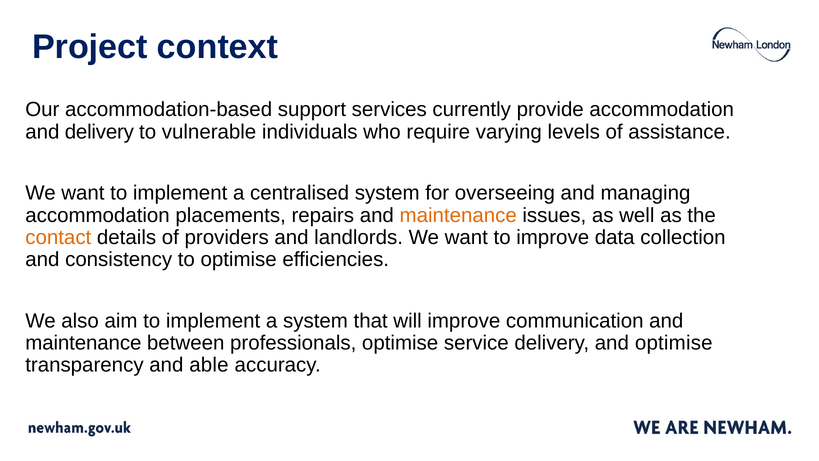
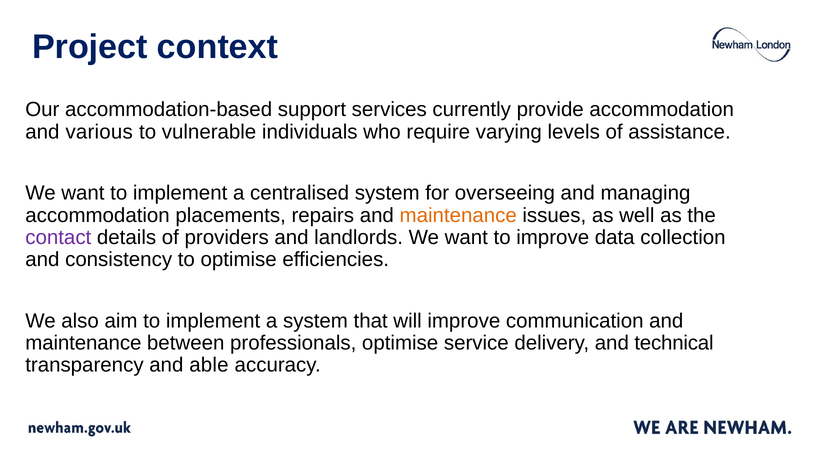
and delivery: delivery -> various (99, 132)
contact colour: orange -> purple (58, 237)
and optimise: optimise -> technical (674, 343)
